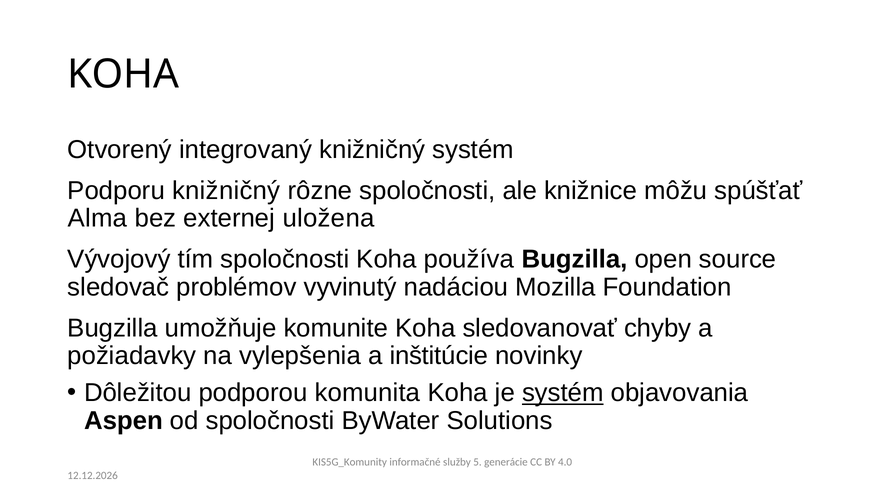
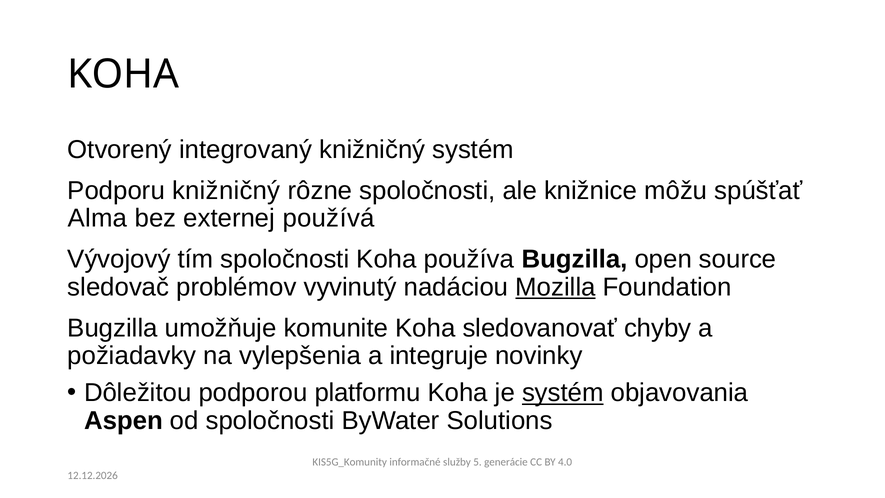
uložena: uložena -> používá (329, 218)
Mozilla underline: none -> present (556, 287)
inštitúcie: inštitúcie -> integruje (439, 356)
komunita: komunita -> platformu (368, 393)
